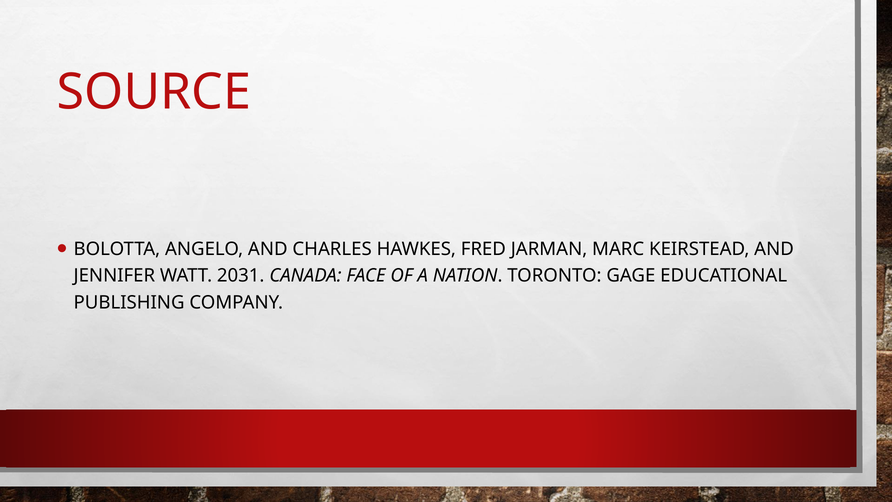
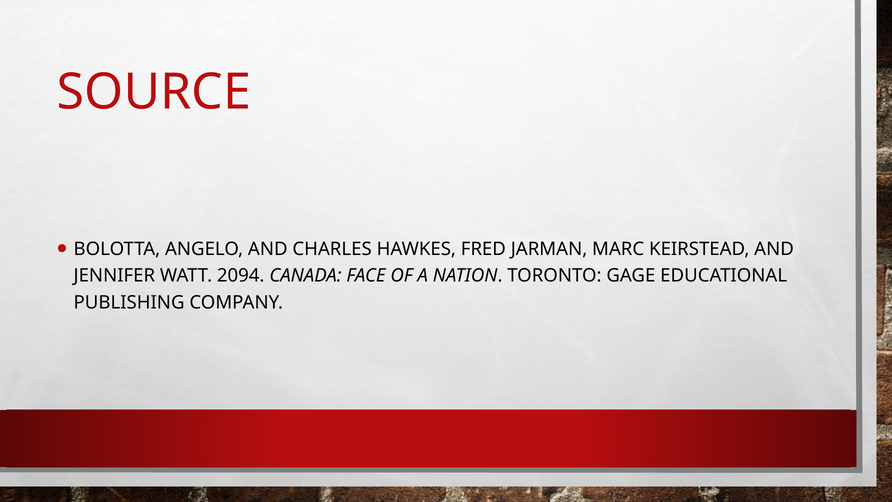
2031: 2031 -> 2094 (241, 276)
